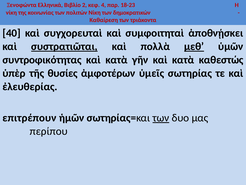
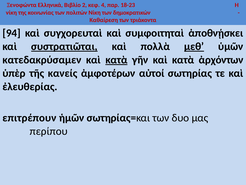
40: 40 -> 94 (12, 33)
συντροφικότητας: συντροφικότητας -> κατεδακρύσαμεν (42, 60)
κατὰ underline: none -> present (116, 60)
καθεστώς: καθεστώς -> ἀρχόντων (221, 60)
θυσίες: θυσίες -> κανείς (63, 73)
ὑμεῖς: ὑμεῖς -> αὐτοί (152, 73)
των underline: present -> none (161, 118)
